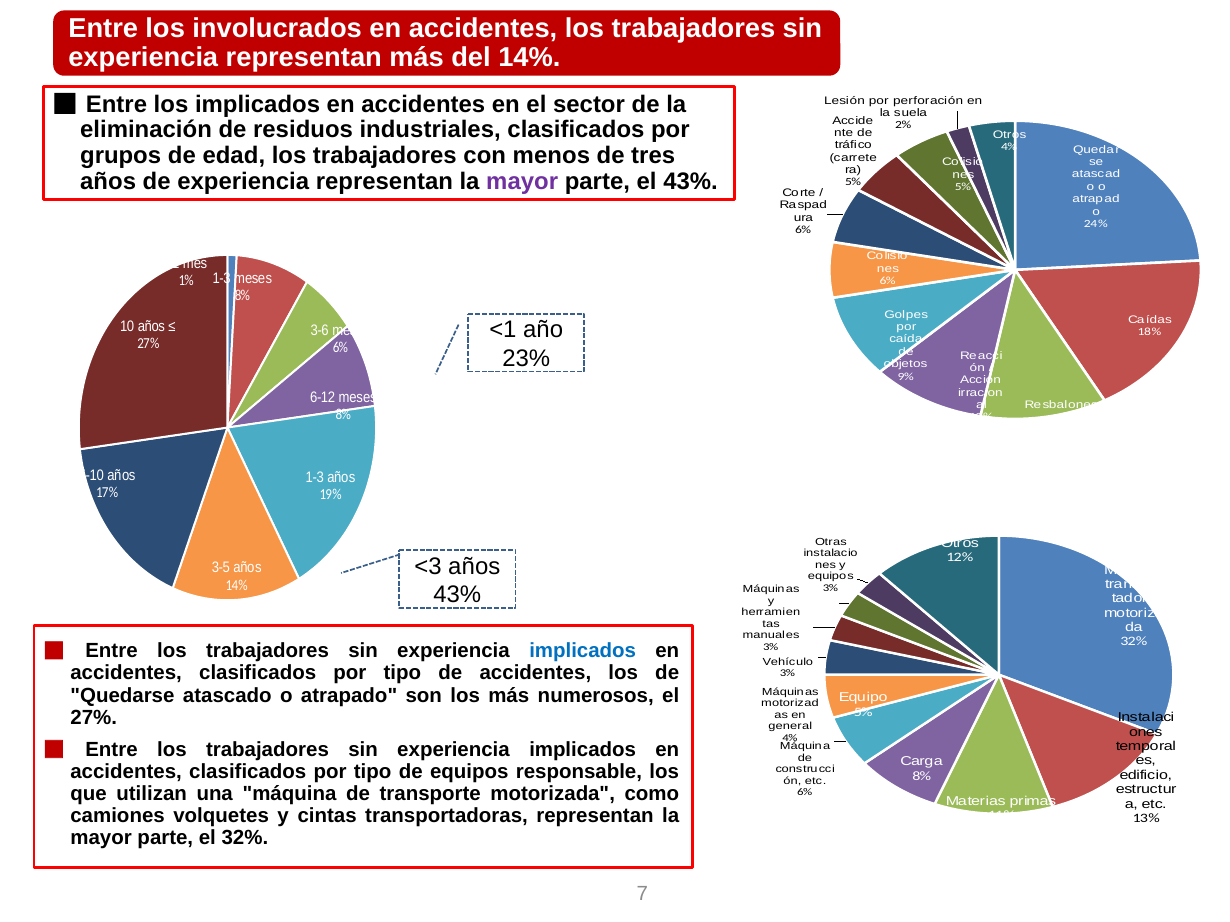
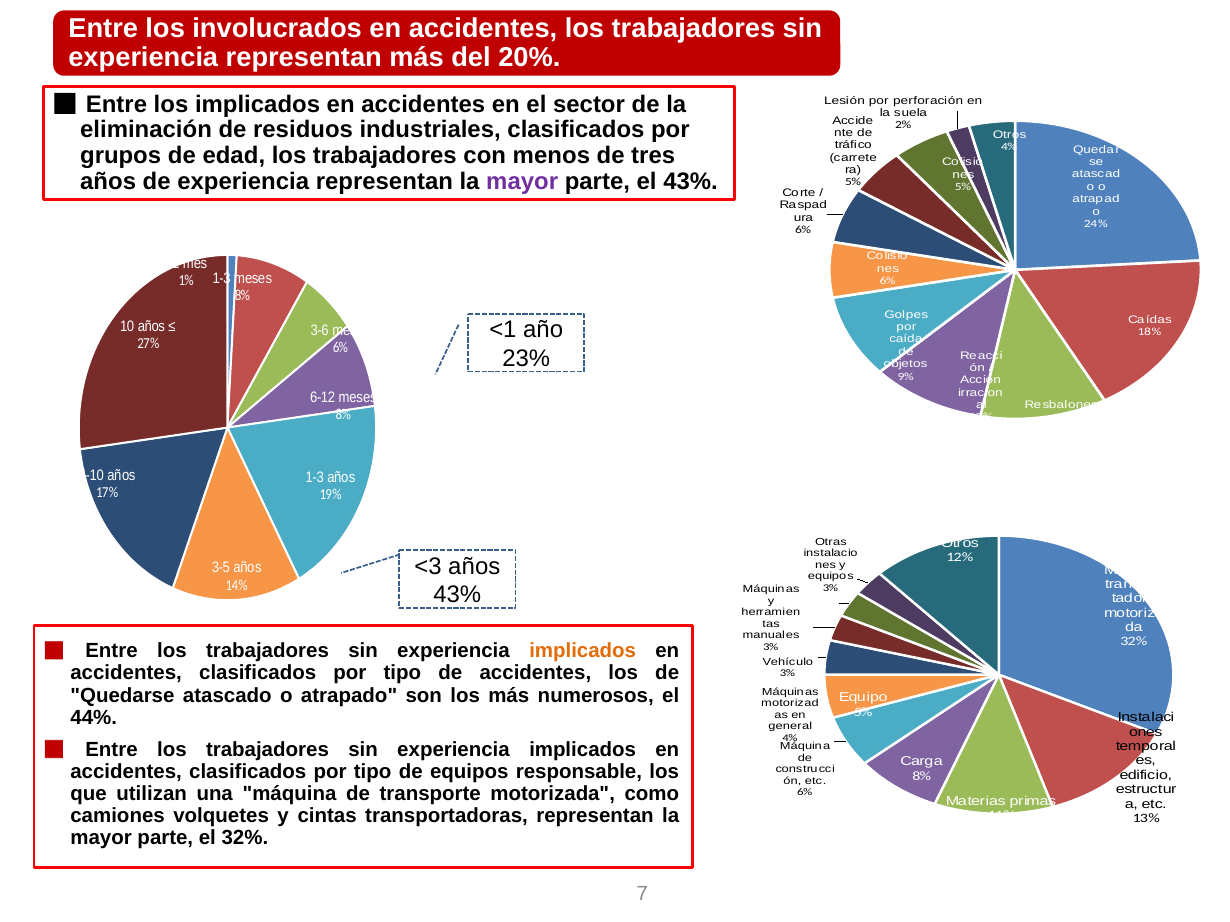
del 14%: 14% -> 20% (529, 58)
implicados colour: blue -> orange (583, 651)
27%: 27% -> 44% (94, 718)
